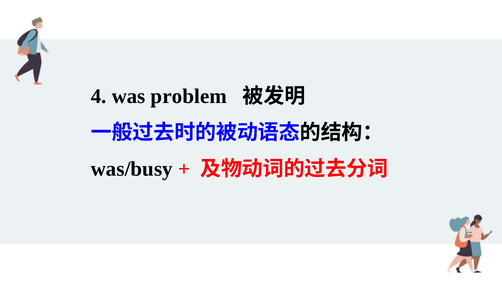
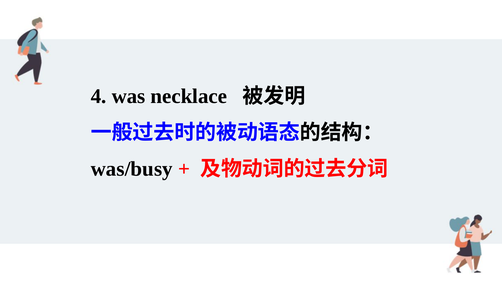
problem: problem -> necklace (189, 96)
